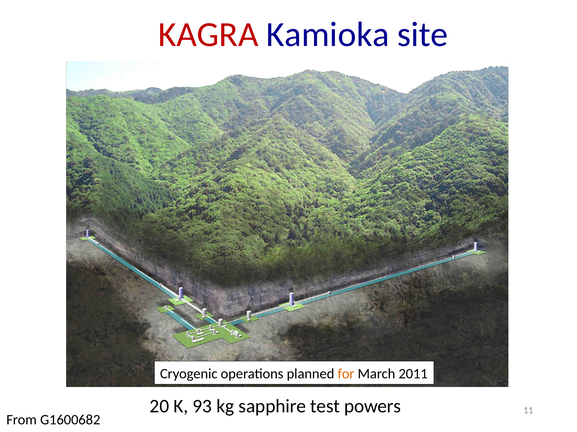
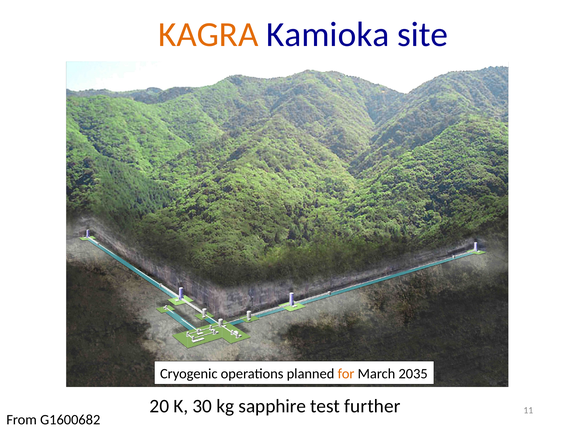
KAGRA colour: red -> orange (208, 35)
2011: 2011 -> 2035 (413, 374)
93: 93 -> 30 (202, 407)
powers: powers -> further (372, 407)
